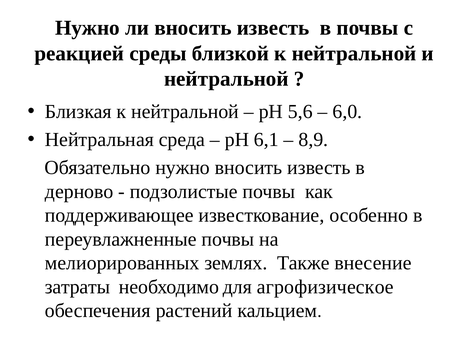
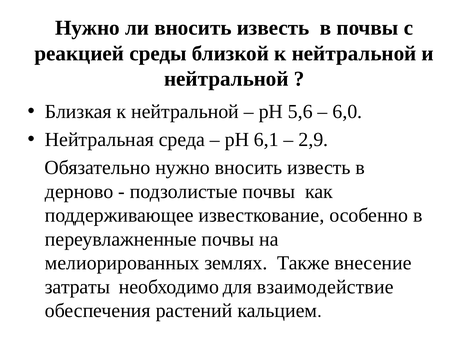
8,9: 8,9 -> 2,9 (313, 140)
агрофизическое: агрофизическое -> взаимодействие (325, 287)
